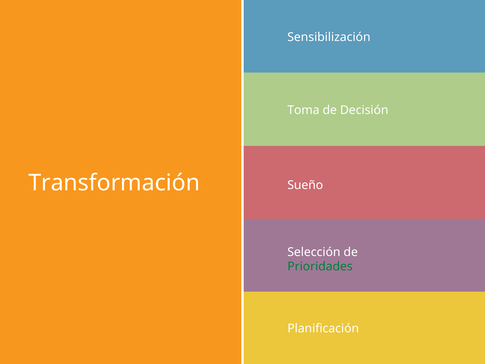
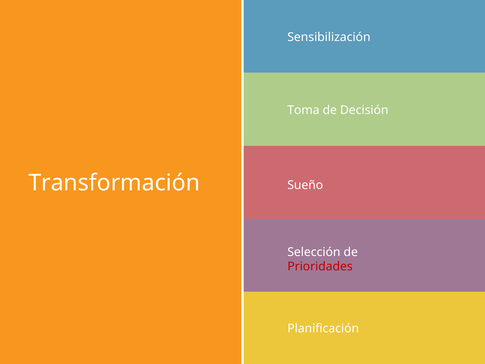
Prioridades colour: green -> red (320, 266)
